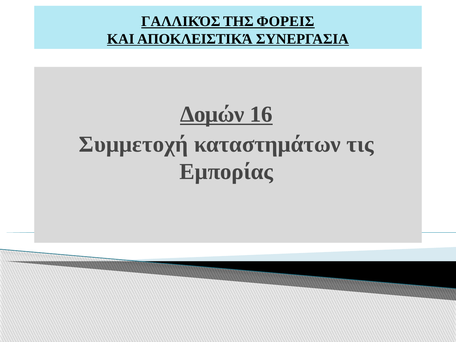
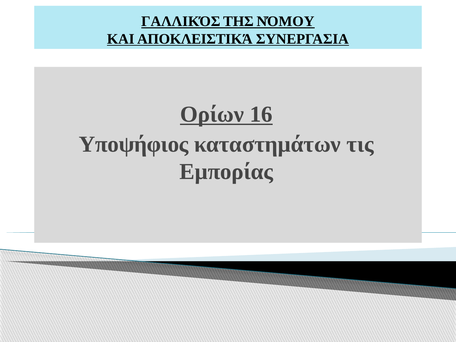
ΦΟΡΕΙΣ: ΦΟΡΕΙΣ -> ΝΌΜΟΥ (285, 21)
Δομών: Δομών -> Ορίων (212, 114)
Συμμετοχή: Συμμετοχή -> Υποψήφιος (134, 144)
